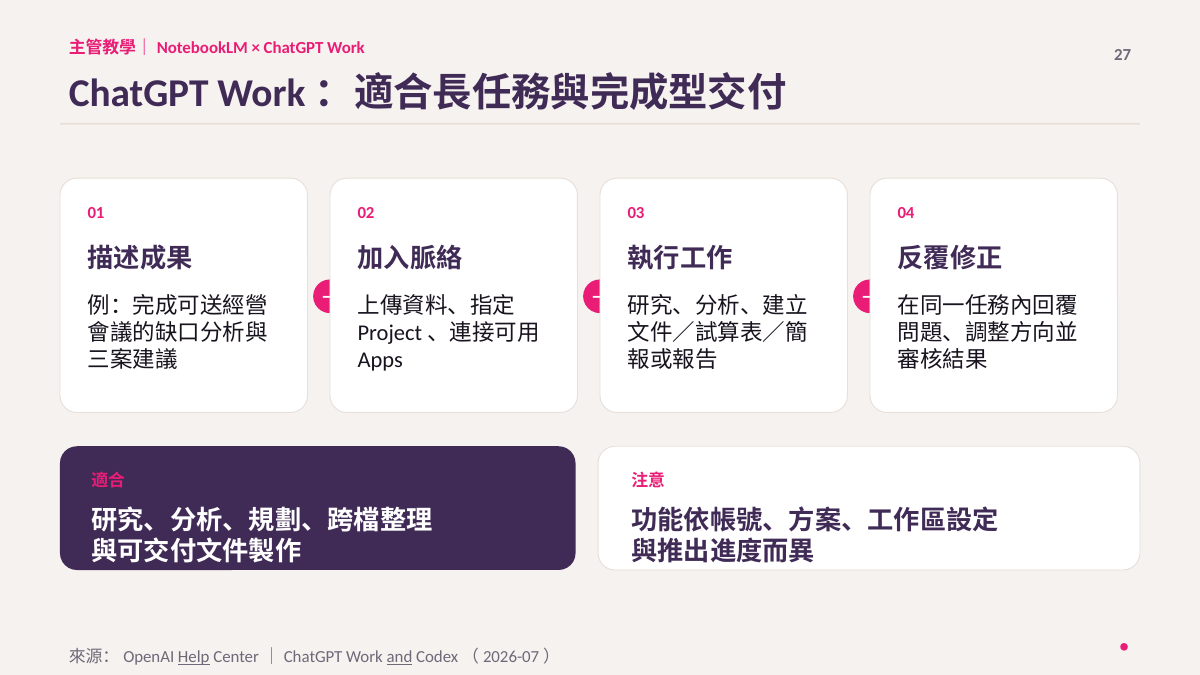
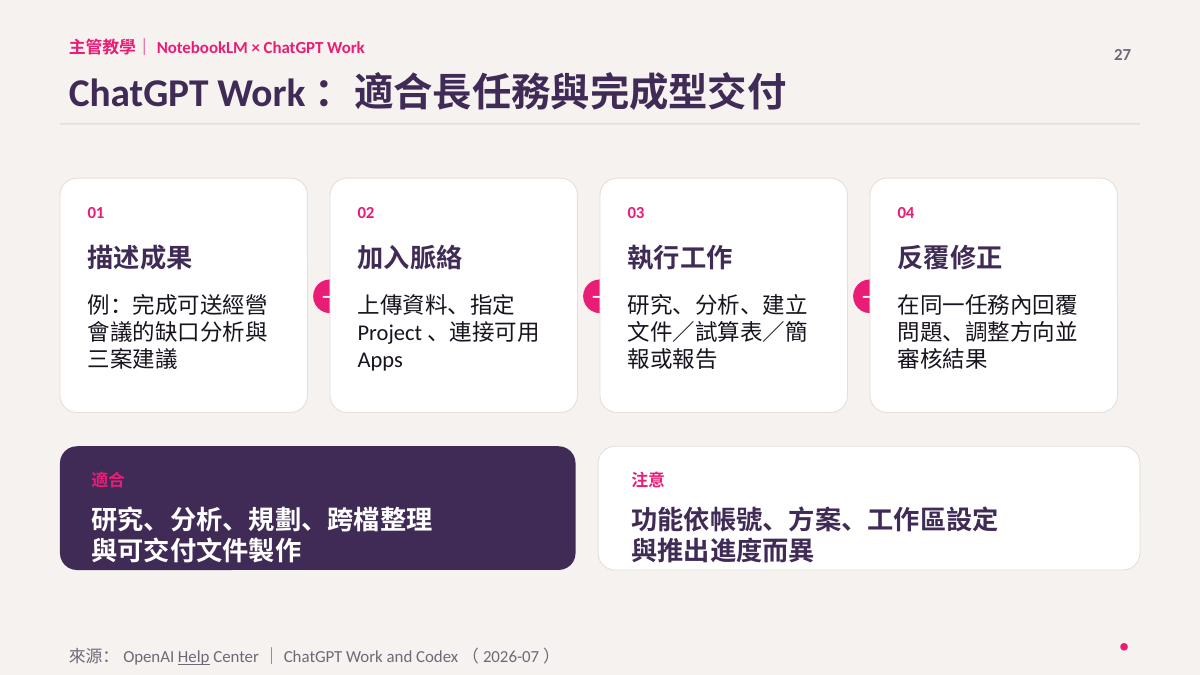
and underline: present -> none (399, 657)
